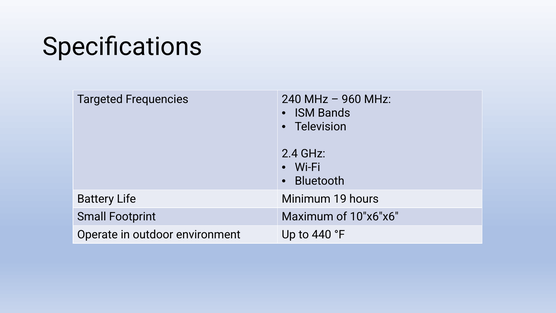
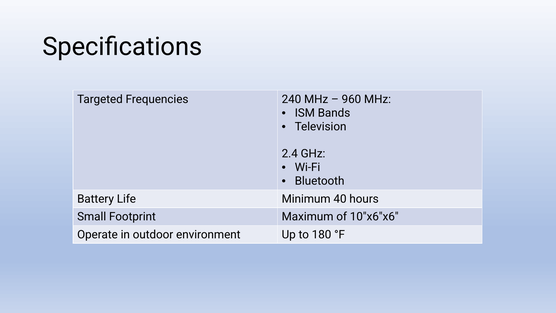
19: 19 -> 40 (340, 199)
440: 440 -> 180 (322, 234)
